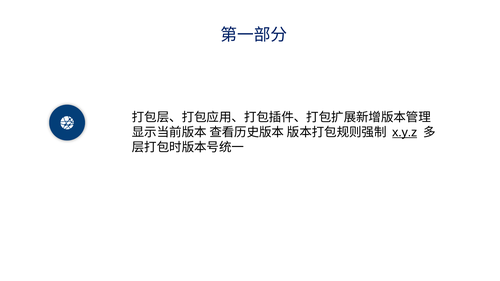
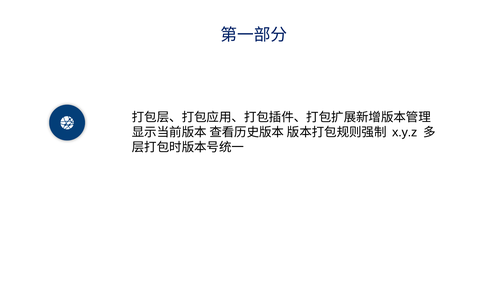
x.y.z underline: present -> none (405, 132)
